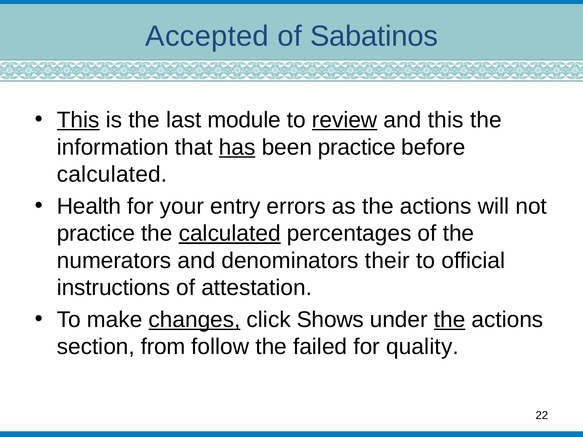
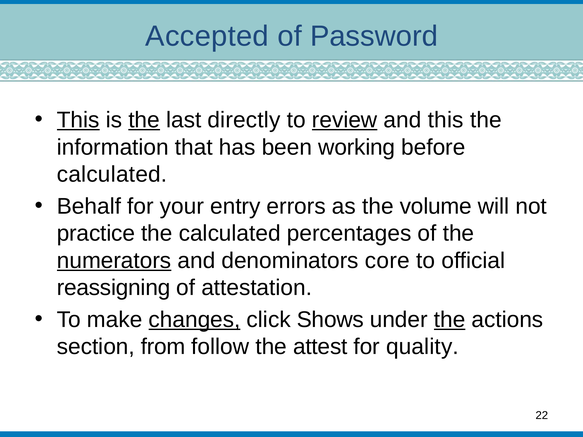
Sabatinos: Sabatinos -> Password (374, 36)
the underline: none -> present (144, 120)
module: module -> directly (244, 120)
has underline: present -> none (237, 147)
been practice: practice -> working (357, 147)
Health: Health -> Behalf (89, 206)
as the actions: actions -> volume (436, 206)
calculated underline: present -> none (230, 234)
numerators underline: none -> present (114, 261)
their: their -> core (387, 261)
instructions: instructions -> reassigning (114, 288)
failed: failed -> attest (320, 347)
